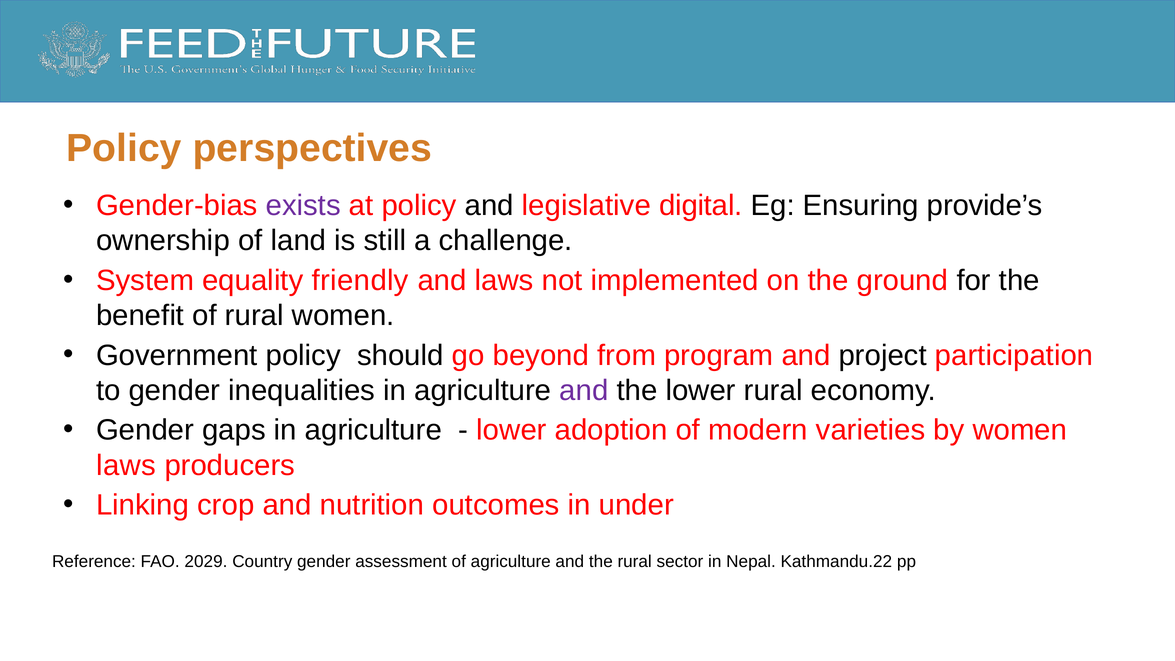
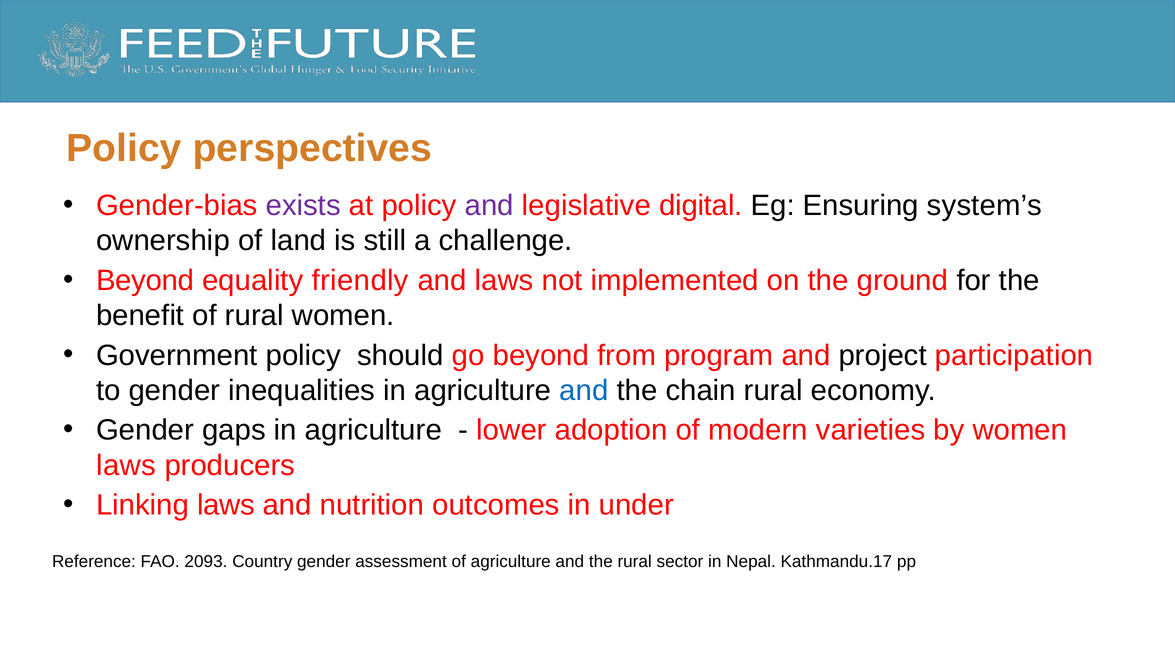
and colour: black -> purple (489, 206)
provide’s: provide’s -> system’s (985, 206)
System: System -> Beyond (145, 280)
and colour: purple -> blue (584, 391)
the lower: lower -> chain (701, 391)
Linking crop: crop -> laws (226, 505)
2029: 2029 -> 2093 (206, 562)
Kathmandu.22: Kathmandu.22 -> Kathmandu.17 (836, 562)
